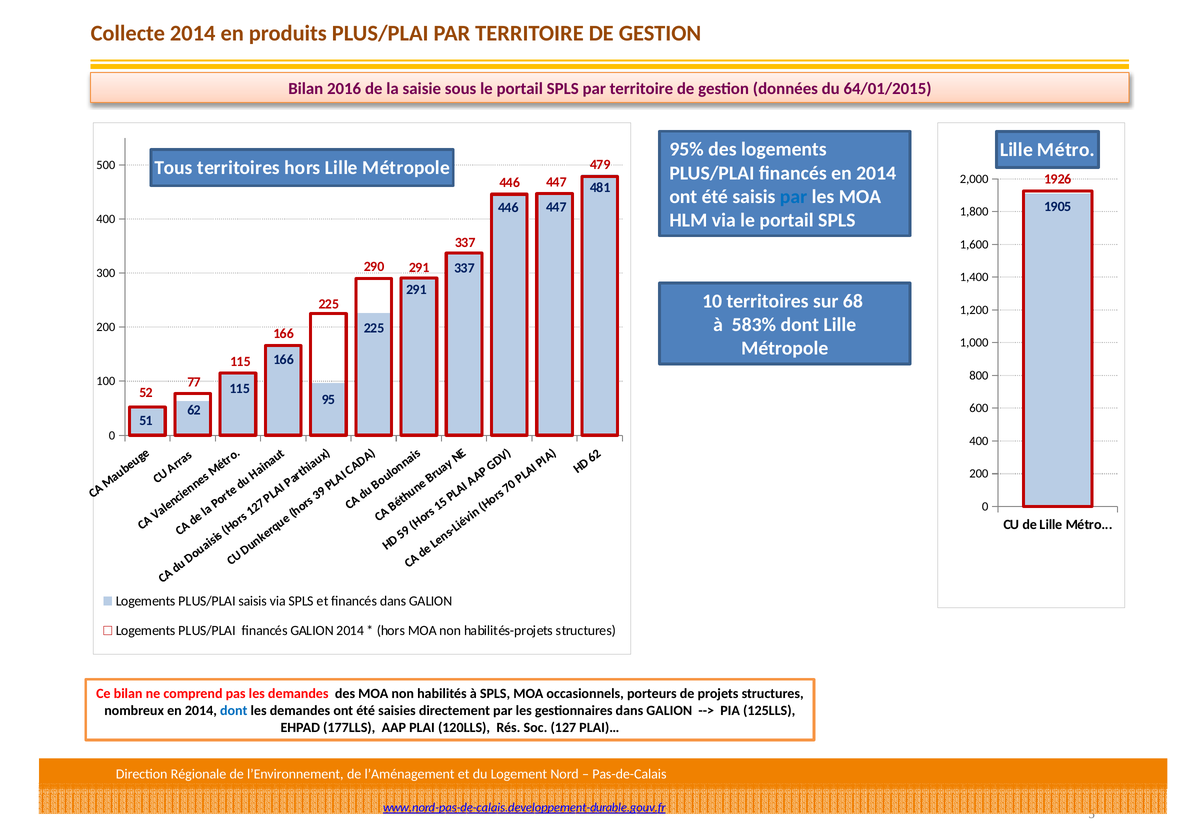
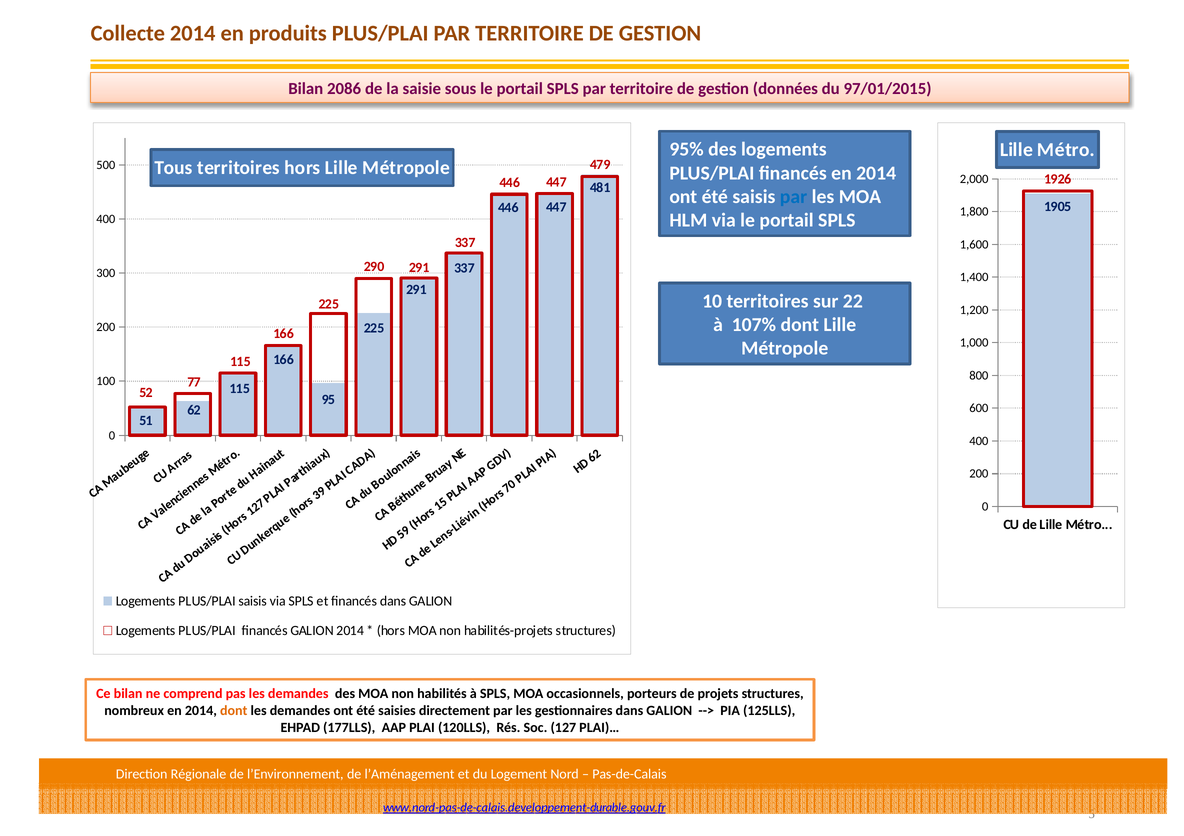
2016: 2016 -> 2086 (344, 89)
64/01/2015: 64/01/2015 -> 97/01/2015 (888, 89)
68: 68 -> 22 (853, 302)
583%: 583% -> 107% (754, 325)
dont colour: blue -> orange (234, 711)
